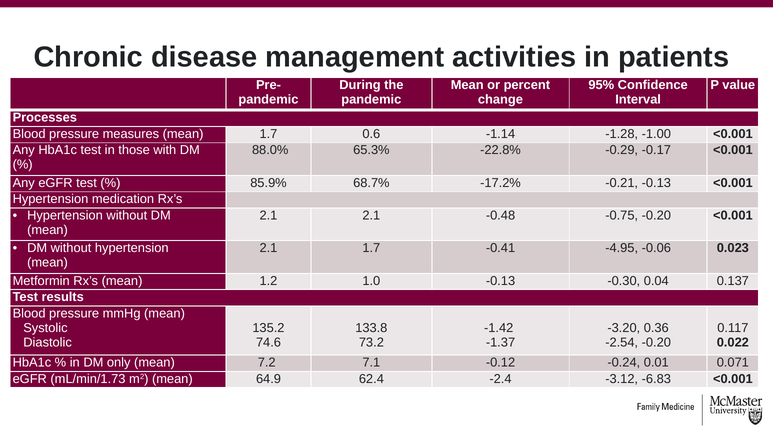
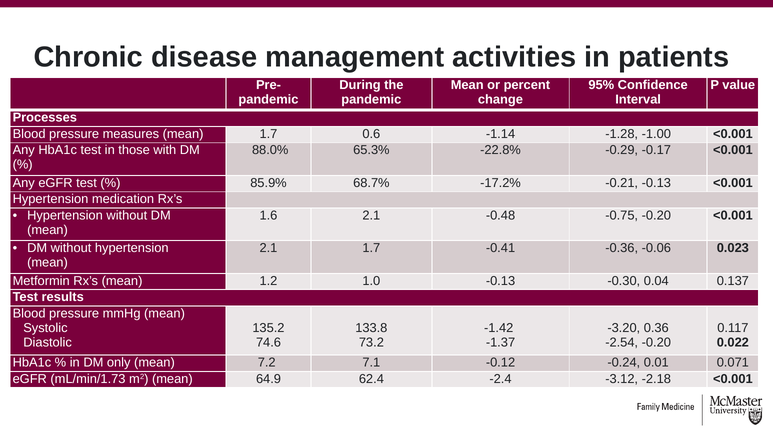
2.1: 2.1 -> 1.6 (268, 215)
-4.95: -4.95 -> -0.36 (622, 248)
-6.83: -6.83 -> -2.18 (656, 379)
